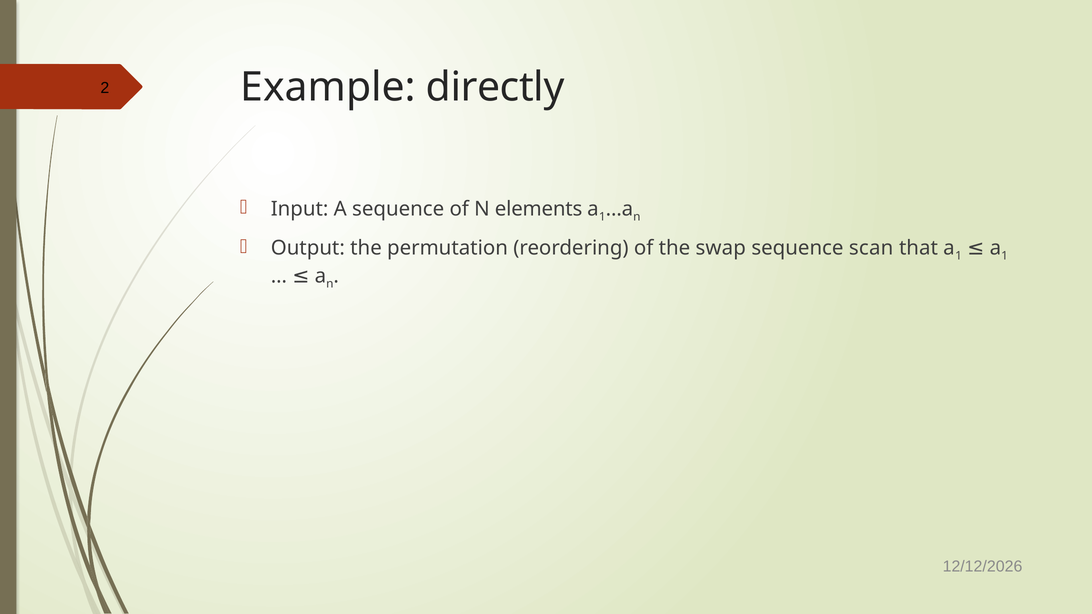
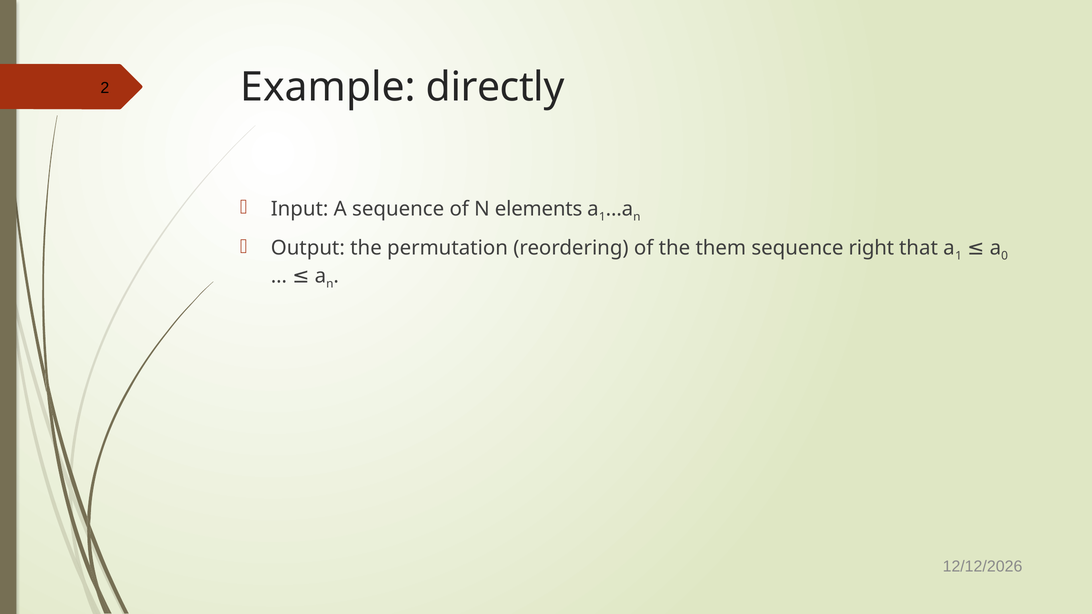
swap: swap -> them (721, 248)
scan: scan -> right (871, 248)
1: 1 -> 0 (1005, 256)
